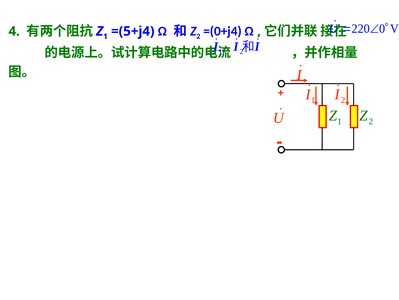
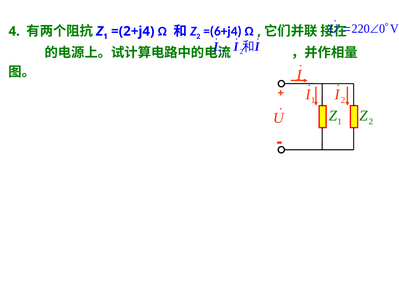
=(5+j4: =(5+j4 -> =(2+j4 (133, 31)
=(0+j4: =(0+j4 -> =(6+j4 (222, 31)
